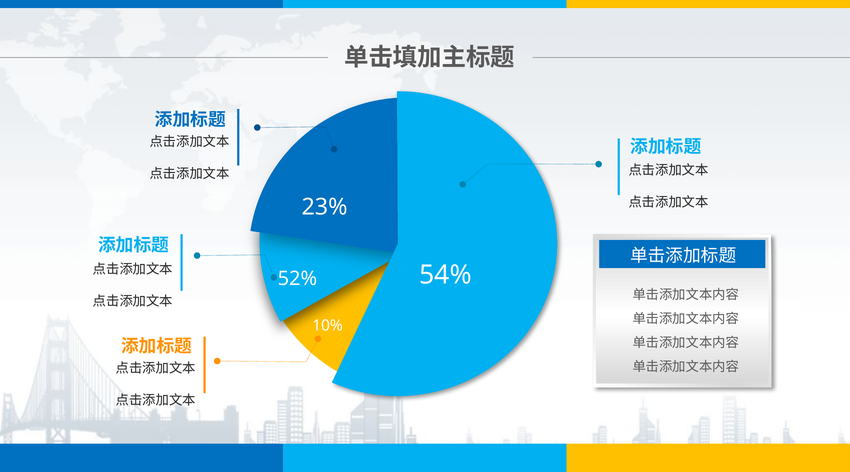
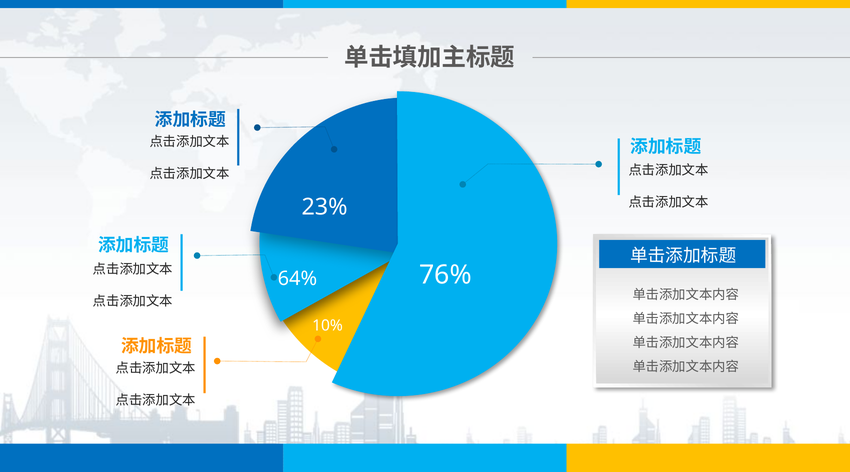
54%: 54% -> 76% (445, 275)
52%: 52% -> 64% (297, 279)
